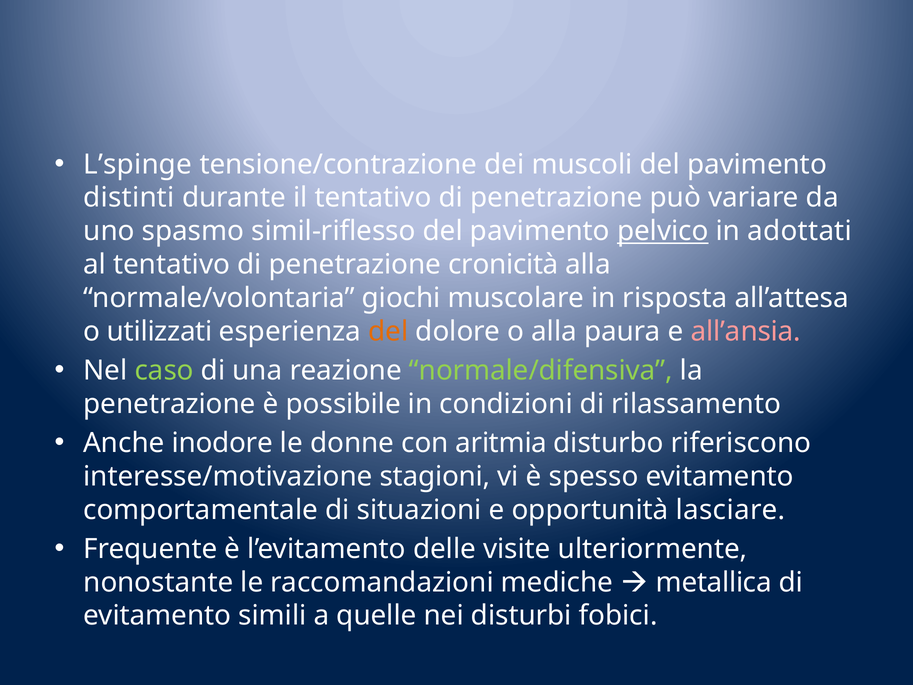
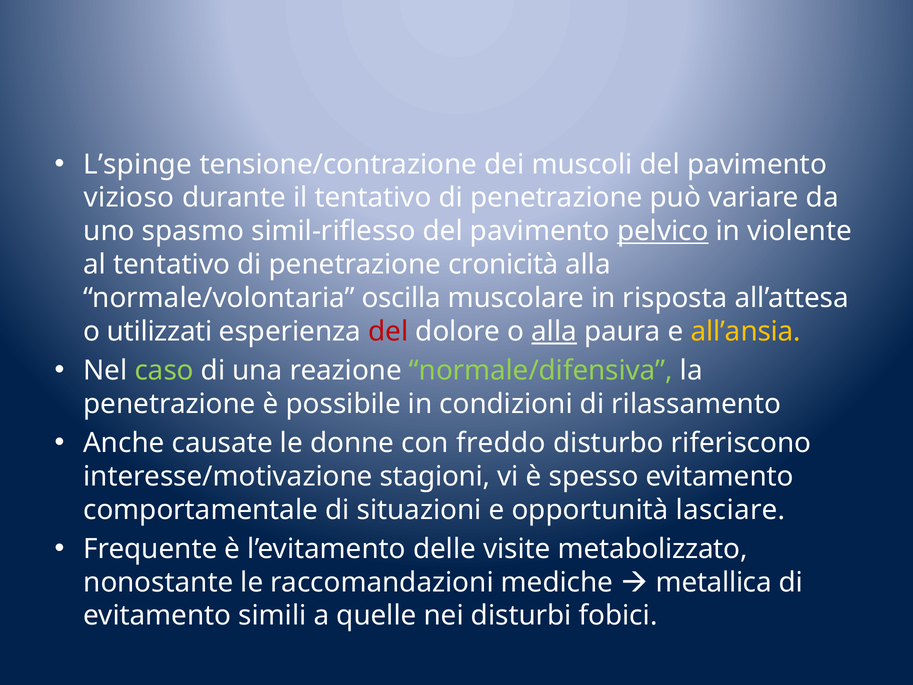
distinti: distinti -> vizioso (129, 198)
adottati: adottati -> violente (800, 231)
giochi: giochi -> oscilla (401, 298)
del colour: orange -> red (388, 331)
alla underline: none -> present (554, 331)
all’ansia colour: pink -> yellow (746, 331)
inodore: inodore -> causate (222, 443)
aritmia: aritmia -> freddo (501, 443)
ulteriormente: ulteriormente -> metabolizzato (653, 549)
